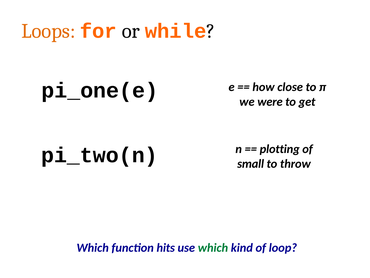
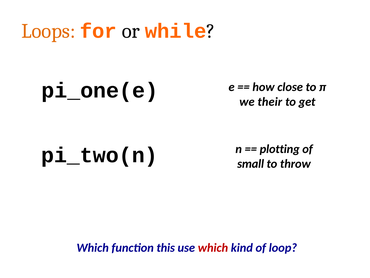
were: were -> their (270, 102)
hits: hits -> this (166, 247)
which colour: green -> red (213, 247)
